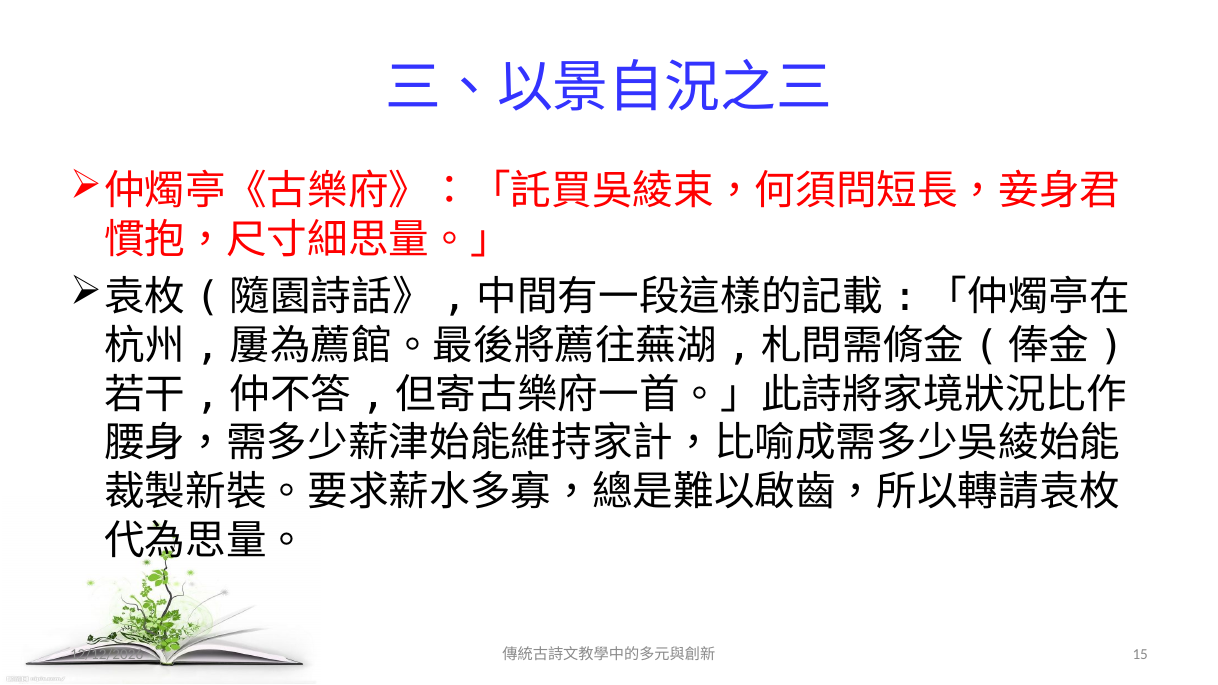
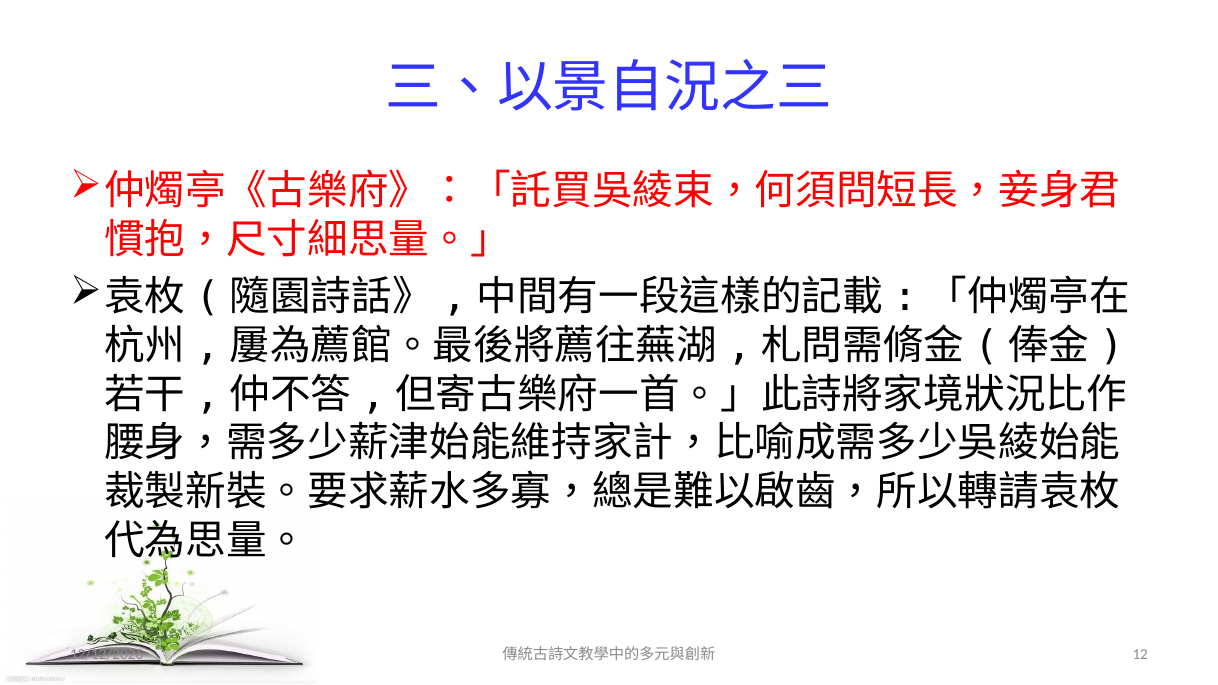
15: 15 -> 12 (1140, 654)
